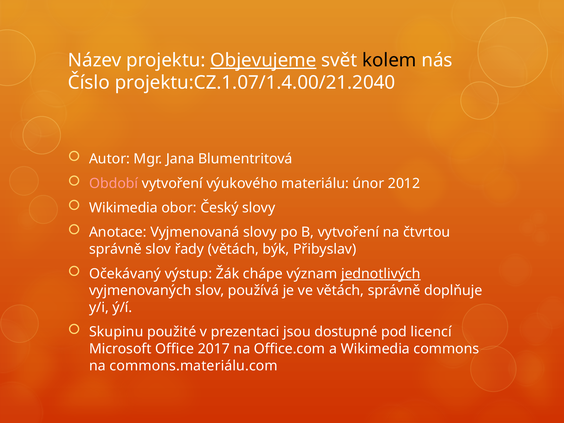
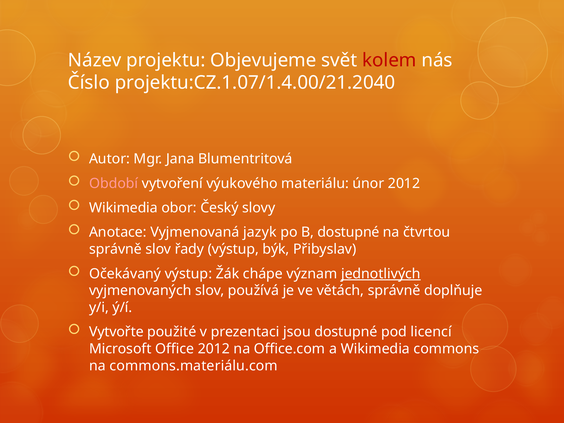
Objevujeme underline: present -> none (263, 60)
kolem colour: black -> red (389, 60)
Vyjmenovaná slovy: slovy -> jazyk (260, 232)
B vytvoření: vytvoření -> dostupné (349, 232)
řady větách: větách -> výstup (233, 249)
Skupinu: Skupinu -> Vytvořte (116, 332)
Office 2017: 2017 -> 2012 (214, 349)
